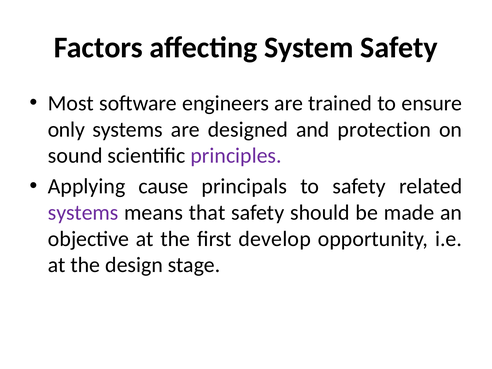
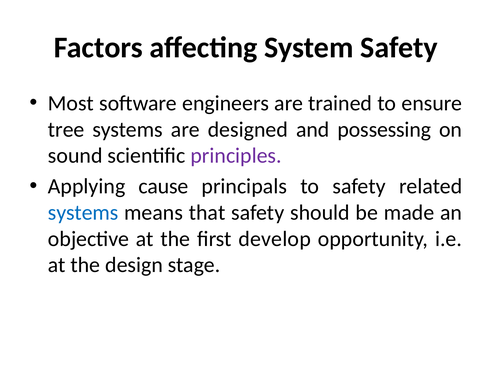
only: only -> tree (66, 129)
protection: protection -> possessing (384, 129)
systems colour: purple -> blue (83, 213)
